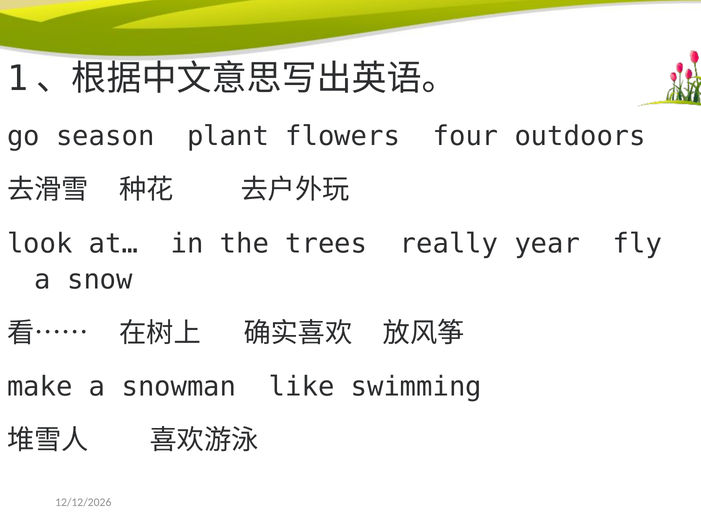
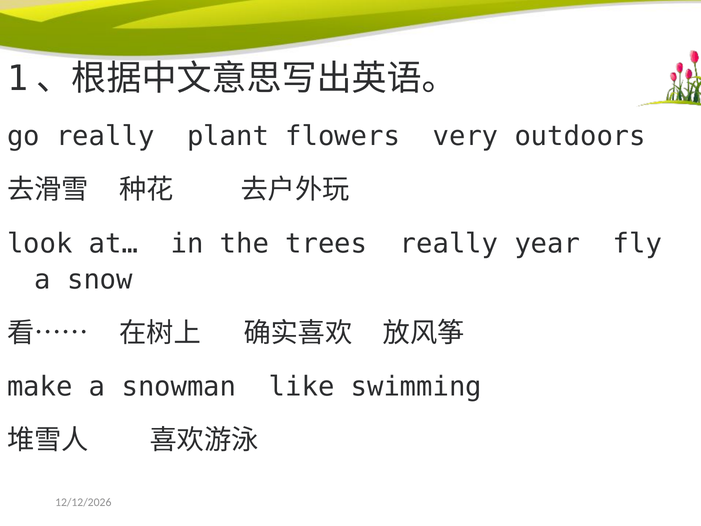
go season: season -> really (105, 136)
four: four -> very (466, 136)
